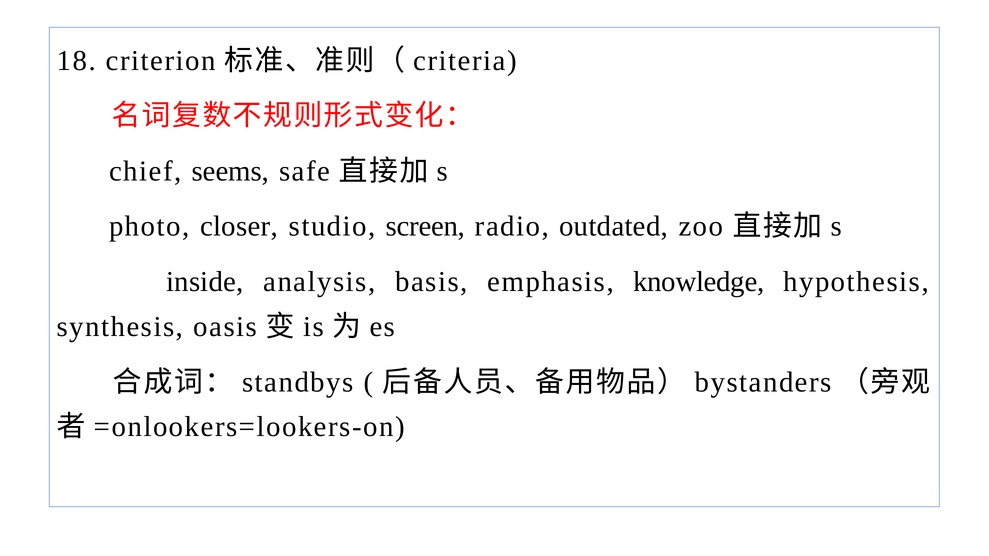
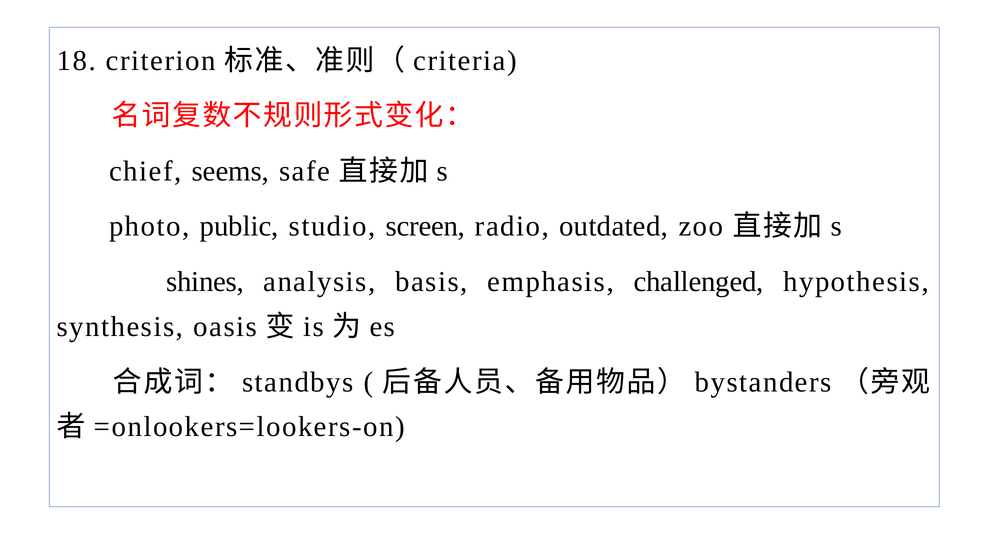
closer: closer -> public (239, 227)
inside: inside -> shines (205, 282)
knowledge: knowledge -> challenged (699, 282)
